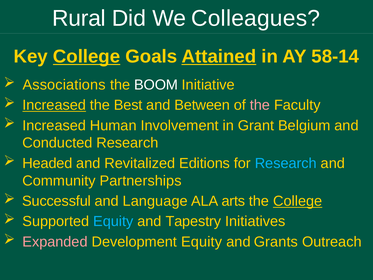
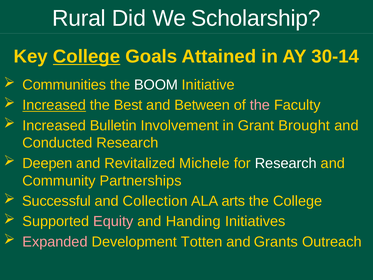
Colleagues: Colleagues -> Scholarship (256, 18)
Attained underline: present -> none (219, 56)
58-14: 58-14 -> 30-14 (335, 56)
Associations: Associations -> Communities (64, 85)
Human: Human -> Bulletin (113, 125)
Belgium: Belgium -> Brought (304, 125)
Headed: Headed -> Deepen (47, 163)
Editions: Editions -> Michele (204, 163)
Research colour: light blue -> white (286, 163)
Language: Language -> Collection (155, 201)
College underline: present -> none (298, 201)
Equity colour: light blue -> pink (113, 221)
Tapestry: Tapestry -> Handing (193, 221)
Development Equity: Equity -> Totten (202, 242)
